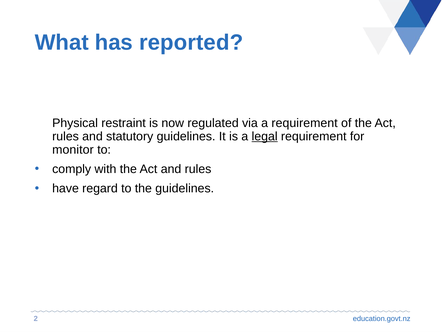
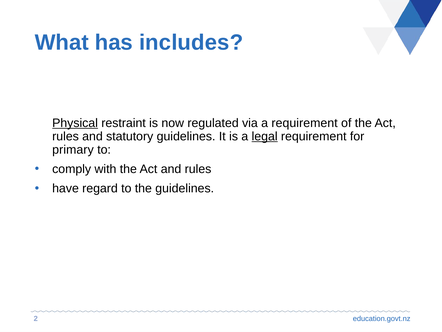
reported: reported -> includes (191, 42)
Physical underline: none -> present (75, 123)
monitor: monitor -> primary (73, 149)
